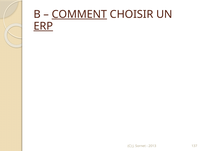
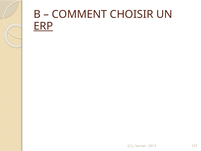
COMMENT underline: present -> none (79, 14)
